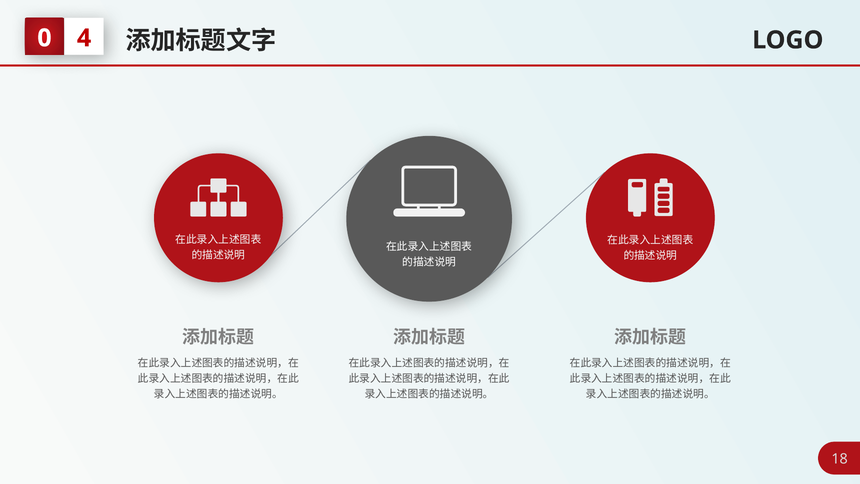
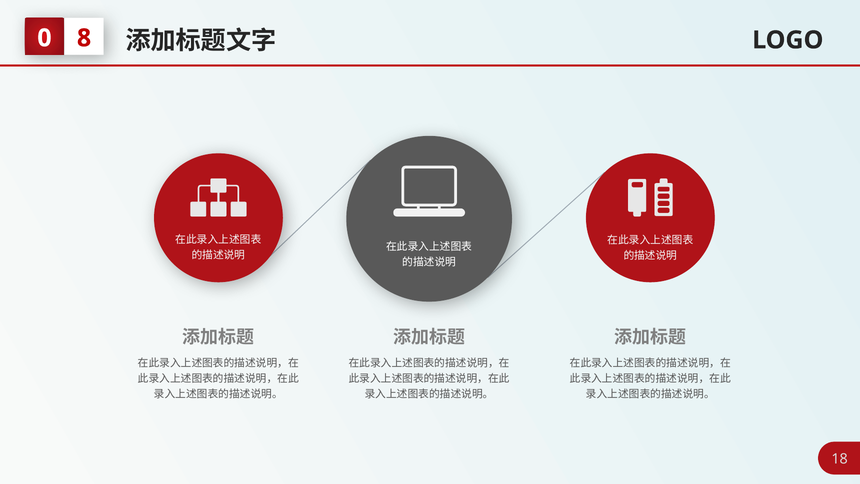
4: 4 -> 8 (84, 38)
